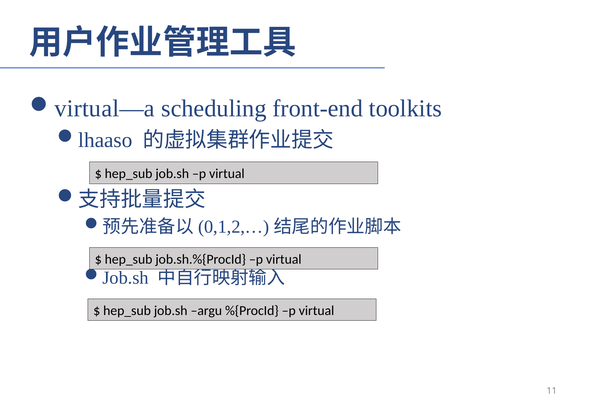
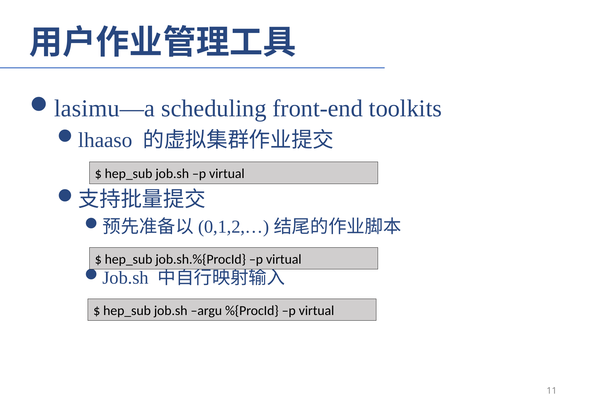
virtual—a: virtual—a -> lasimu—a (105, 109)
